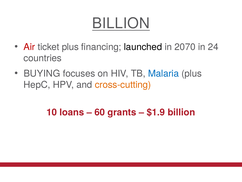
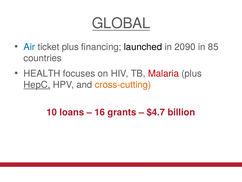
BILLION: BILLION -> GLOBAL (121, 23)
Air colour: red -> blue (29, 47)
2070: 2070 -> 2090 (185, 47)
24: 24 -> 85 (213, 47)
BUYING: BUYING -> HEALTH (42, 73)
Malaria colour: blue -> red (163, 73)
HepC underline: none -> present (37, 85)
60: 60 -> 16 (100, 112)
$1.9: $1.9 -> $4.7 (156, 112)
